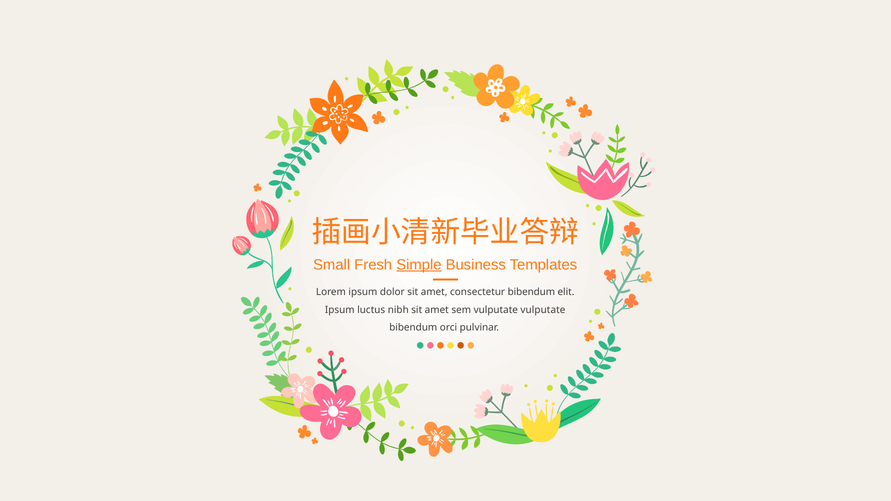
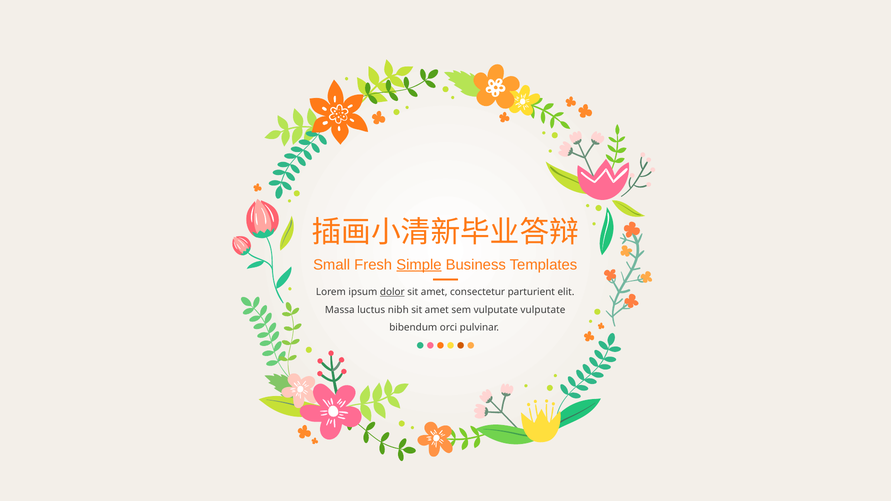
dolor underline: none -> present (392, 292)
consectetur bibendum: bibendum -> parturient (531, 292)
Ipsum: Ipsum -> Massa (340, 310)
